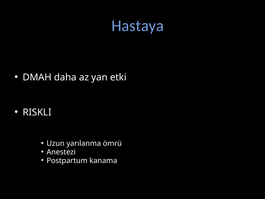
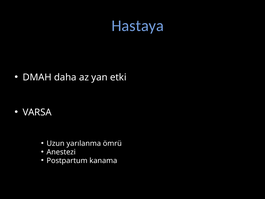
RISKLI: RISKLI -> VARSA (37, 112)
